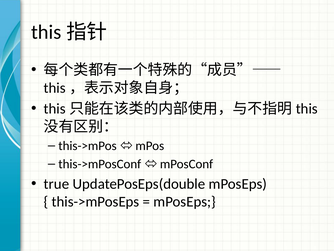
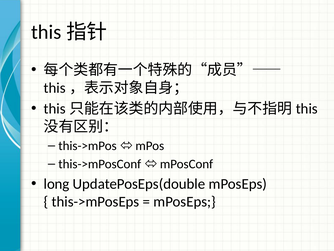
true: true -> long (57, 184)
